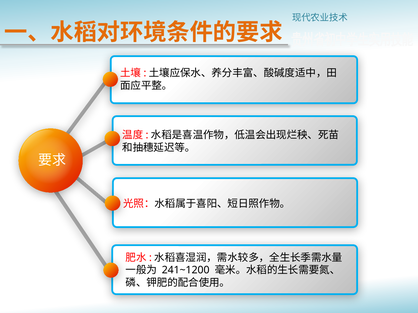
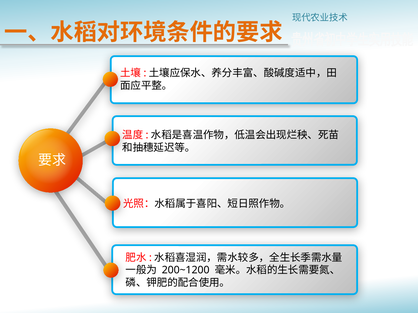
241~1200: 241~1200 -> 200~1200 (186, 271)
